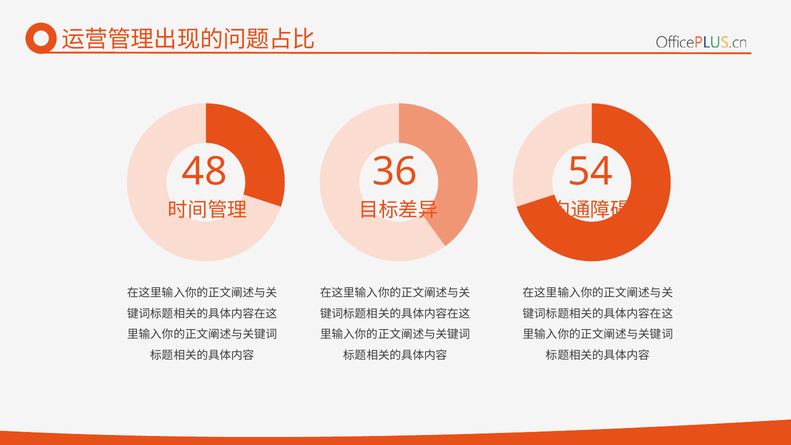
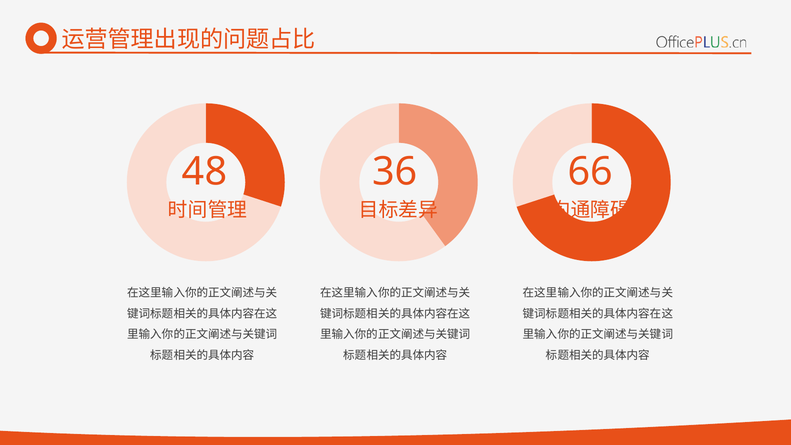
54: 54 -> 66 (590, 172)
